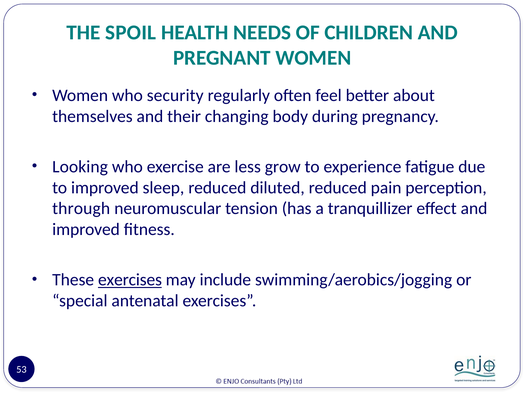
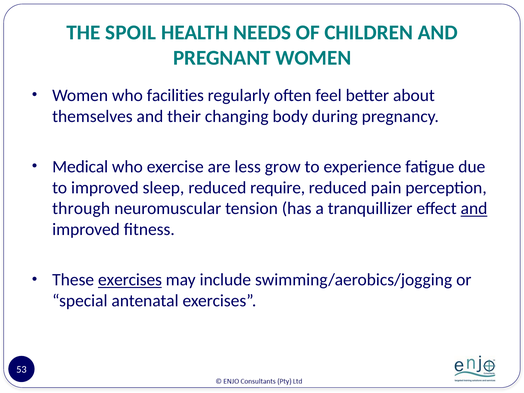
security: security -> facilities (175, 95)
Looking: Looking -> Medical (80, 167)
diluted: diluted -> require (278, 188)
and underline: none -> present (474, 209)
